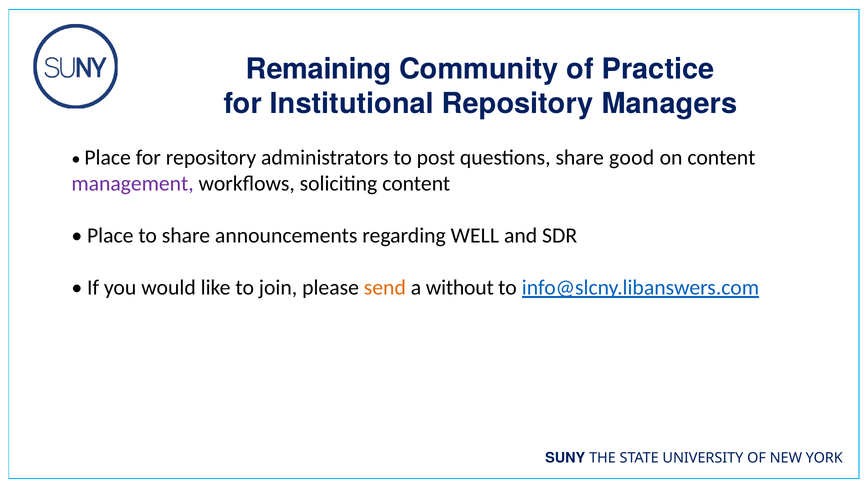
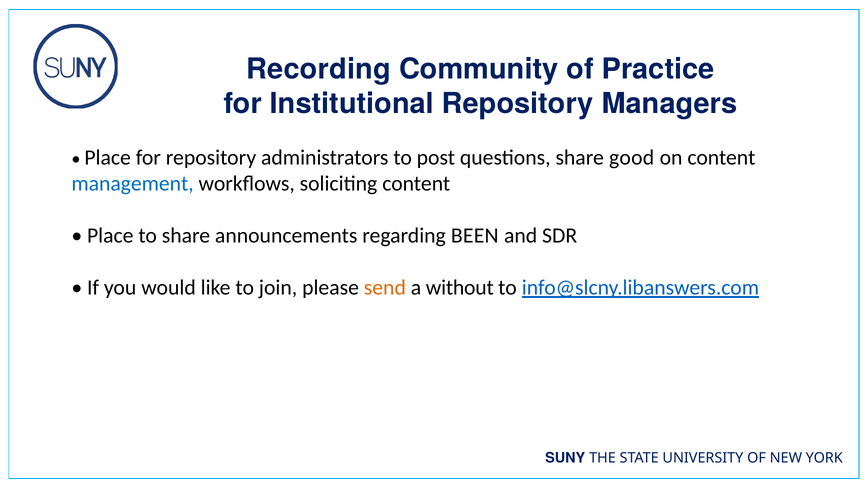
Remaining: Remaining -> Recording (319, 69)
management colour: purple -> blue (133, 184)
WELL: WELL -> BEEN (475, 236)
